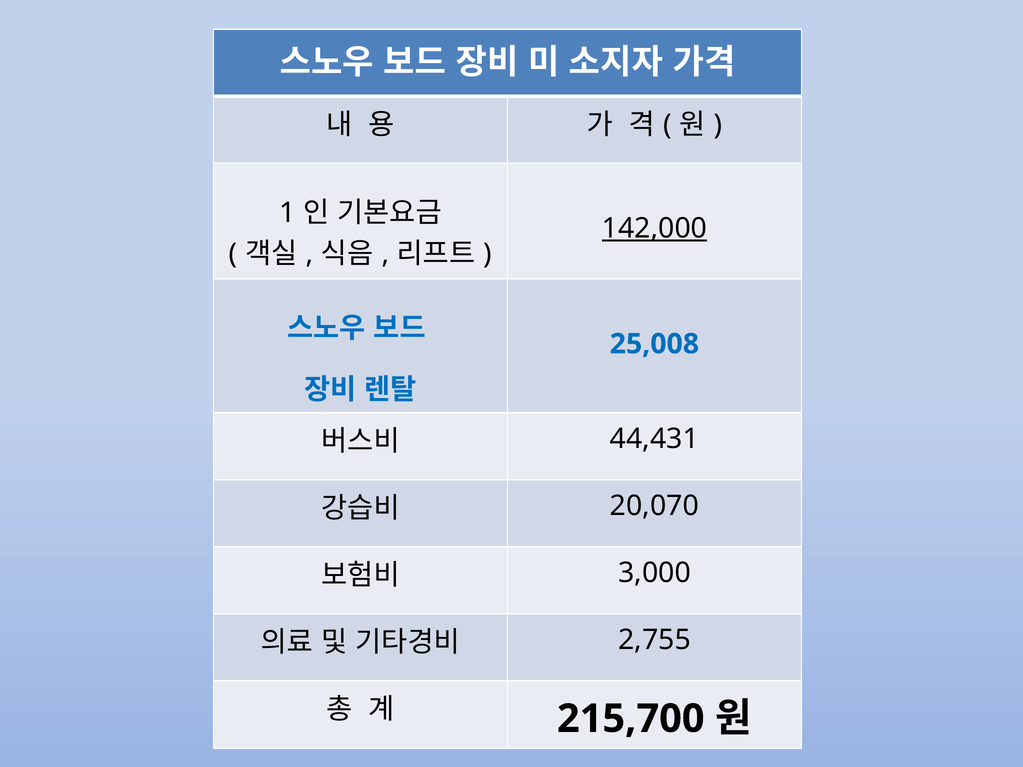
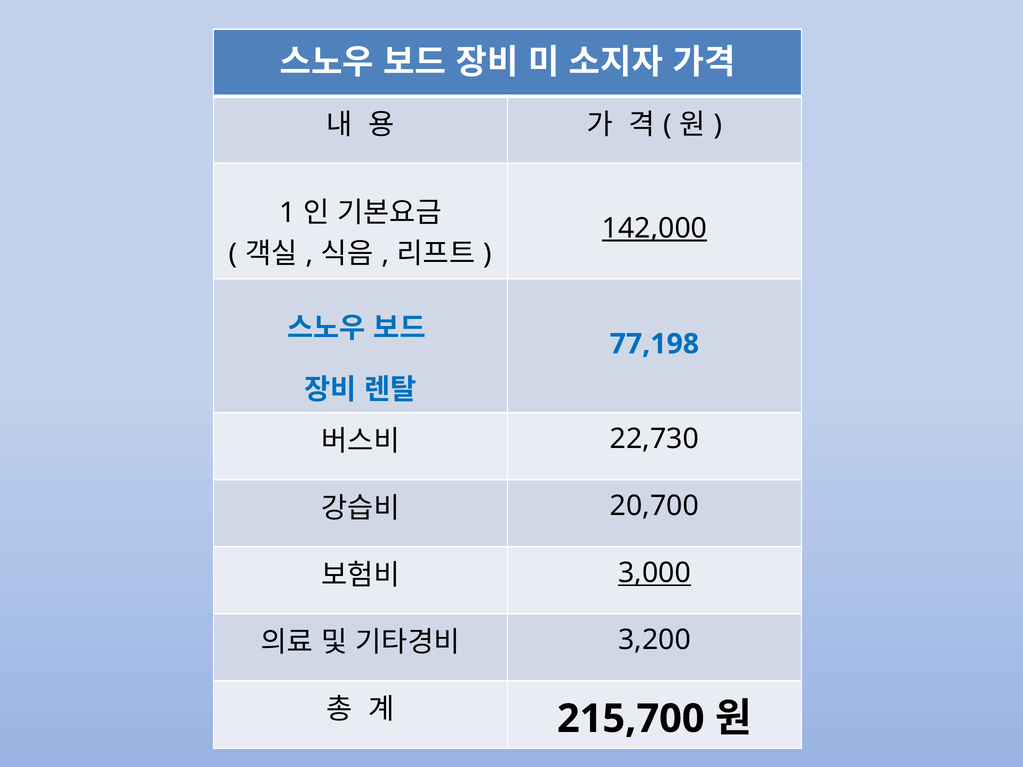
25,008: 25,008 -> 77,198 (654, 344)
44,431: 44,431 -> 22,730 (654, 439)
20,070: 20,070 -> 20,700 (654, 506)
3,000 underline: none -> present (654, 573)
2,755: 2,755 -> 3,200 (654, 640)
